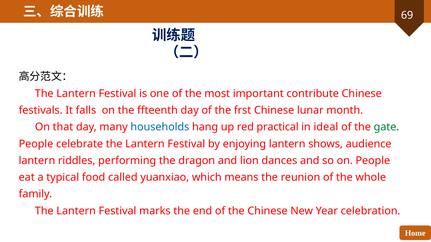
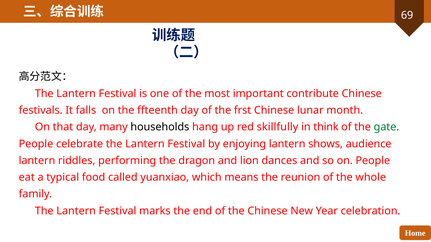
households colour: blue -> black (160, 127)
practical: practical -> skillfully (278, 127)
ideal: ideal -> think (326, 127)
